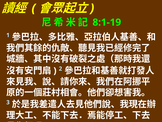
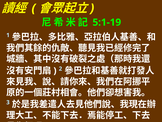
8:1-19: 8:1-19 -> 5:1-19 (107, 22)
